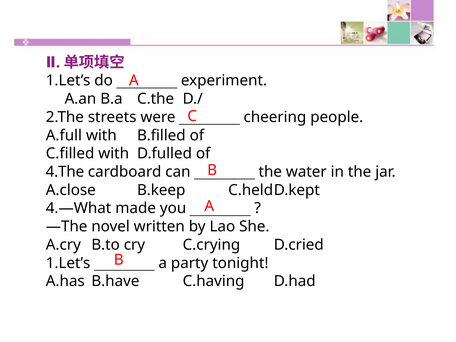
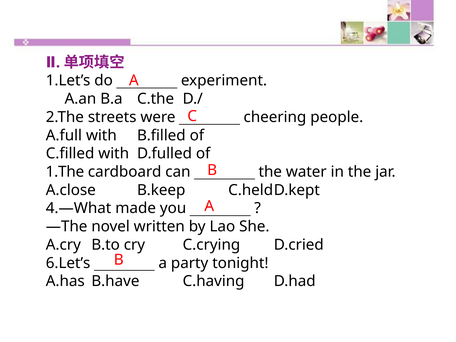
4.The: 4.The -> 1.The (65, 172)
1.Let’s: 1.Let’s -> 6.Let’s (68, 263)
